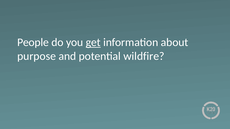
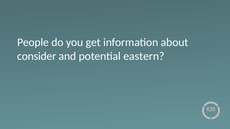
get underline: present -> none (93, 42)
purpose: purpose -> consider (37, 56)
wildfire: wildfire -> eastern (144, 56)
